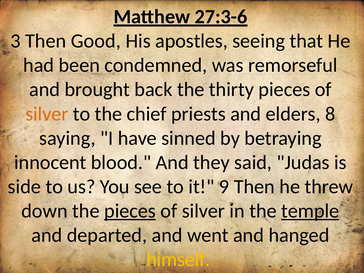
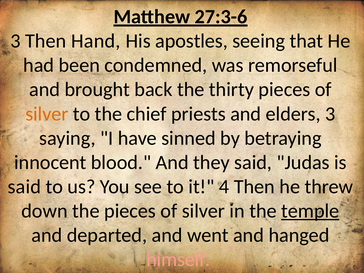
Good: Good -> Hand (96, 41)
elders 8: 8 -> 3 (330, 114)
side: side -> said (24, 187)
9: 9 -> 4 (224, 187)
pieces underline: present -> none (130, 211)
himself colour: yellow -> pink (178, 259)
